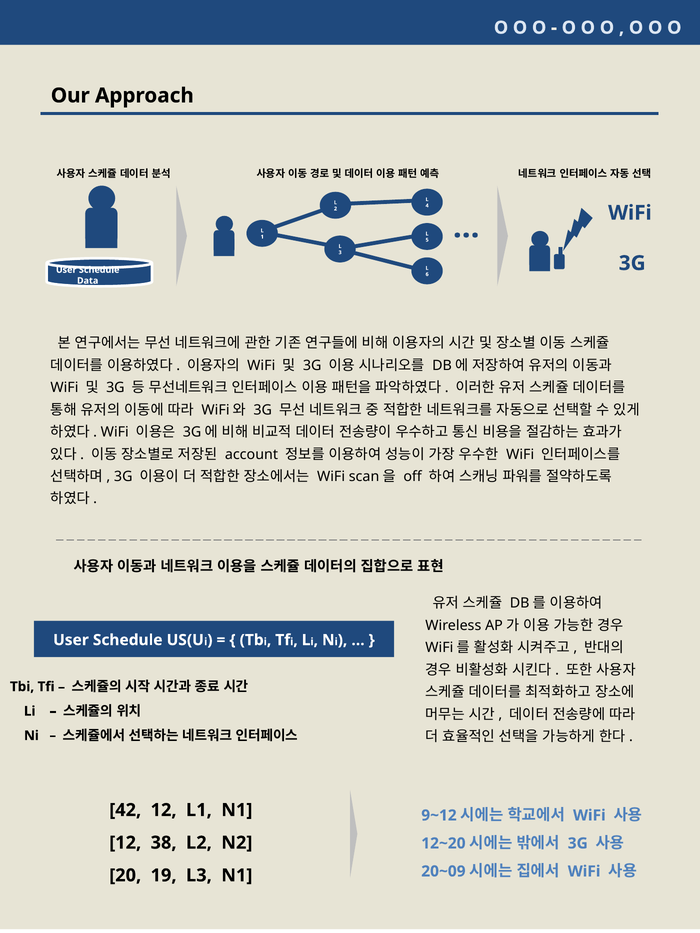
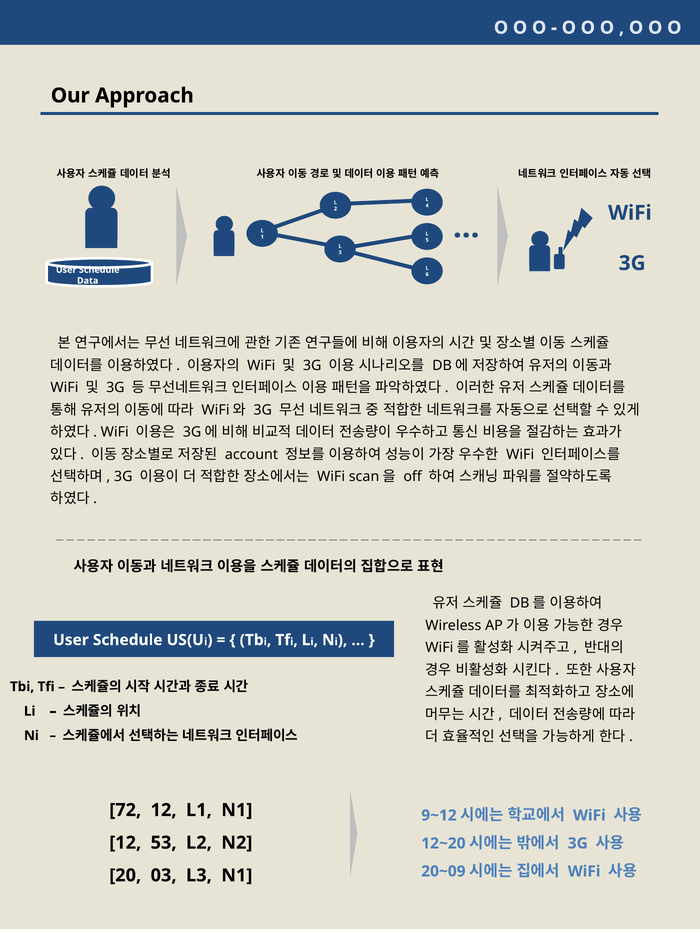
42: 42 -> 72 (125, 810)
38: 38 -> 53 (164, 843)
19: 19 -> 03 (164, 876)
